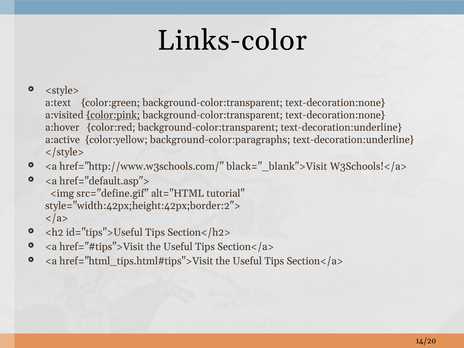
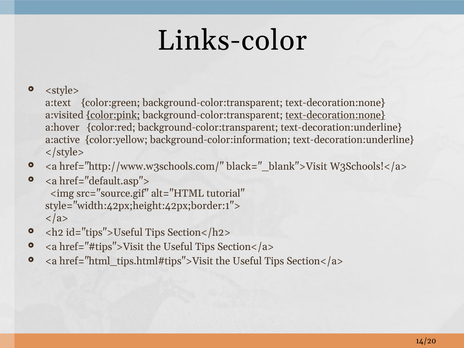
text-decoration:none underline: none -> present (335, 115)
background-color:paragraphs: background-color:paragraphs -> background-color:information (220, 140)
src="define.gif: src="define.gif -> src="source.gif (113, 193)
style="width:42px;height:42px;border:2">: style="width:42px;height:42px;border:2"> -> style="width:42px;height:42px;border:1"> (143, 206)
